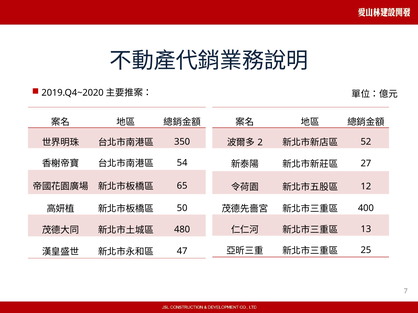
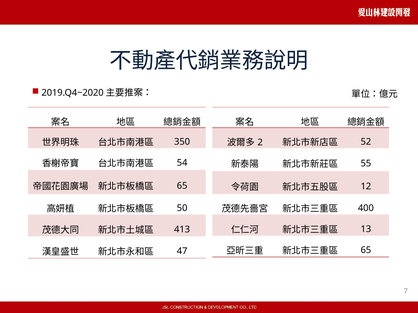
27: 27 -> 55 (366, 164)
480: 480 -> 413 (182, 230)
25: 25 -> 65 (366, 251)
